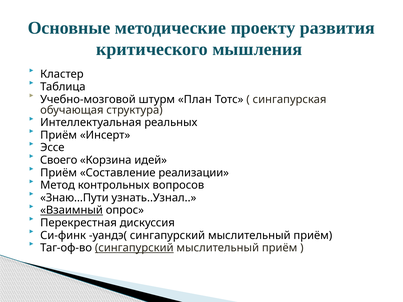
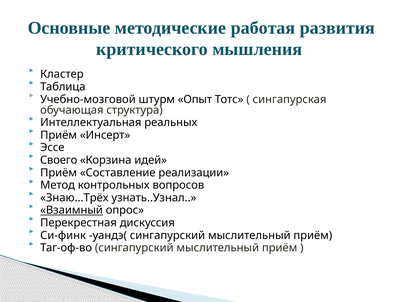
проекту: проекту -> работая (263, 28)
План: План -> Опыт (195, 99)
Знаю…Пути: Знаю…Пути -> Знаю…Трёх (74, 198)
сингапурский underline: present -> none (134, 248)
